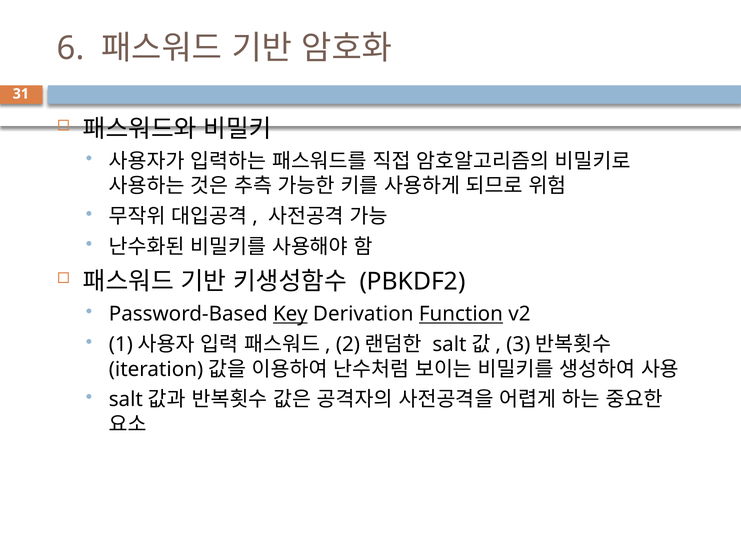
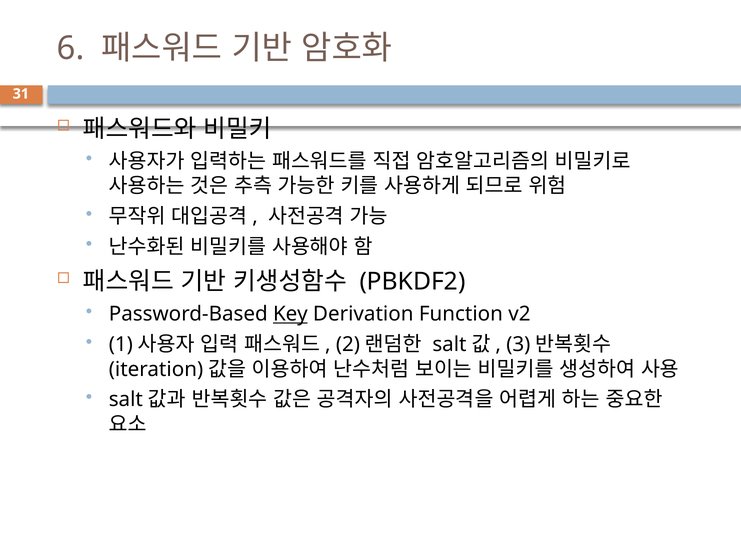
Function underline: present -> none (461, 314)
